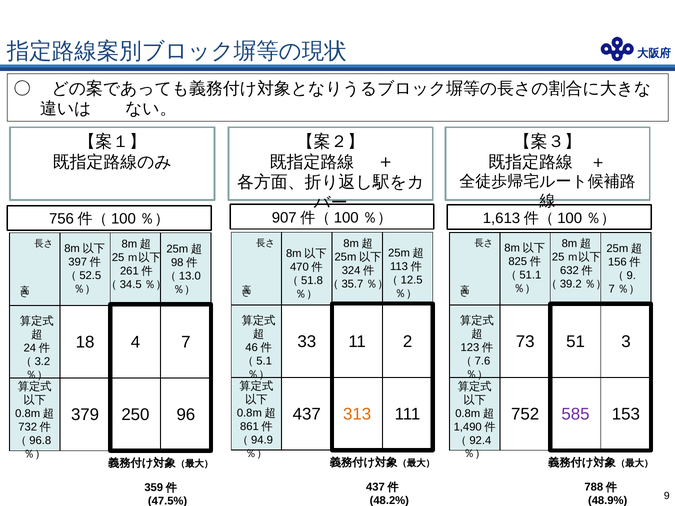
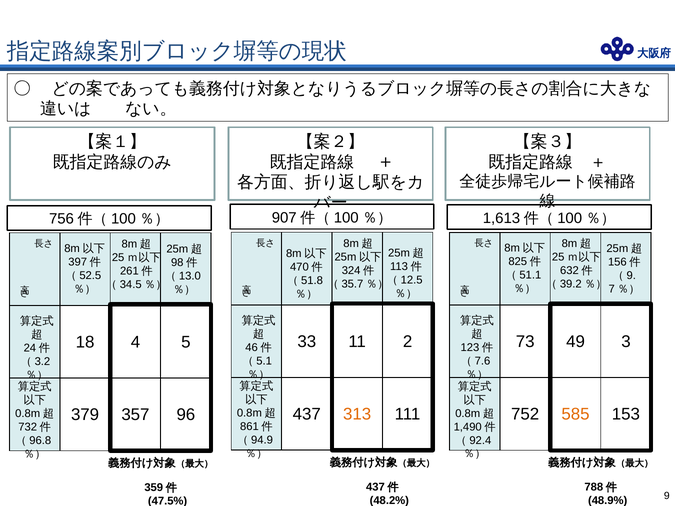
51: 51 -> 49 (576, 342)
7: 7 -> 5 (186, 342)
585 colour: purple -> orange (576, 414)
250: 250 -> 357 (135, 415)
